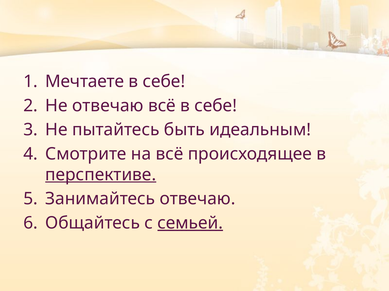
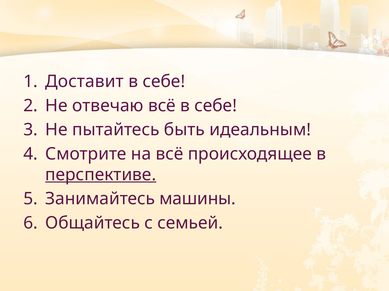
Мечтаете: Мечтаете -> Доставит (84, 82)
Занимайтесь отвечаю: отвечаю -> машины (198, 199)
семьей underline: present -> none (190, 224)
